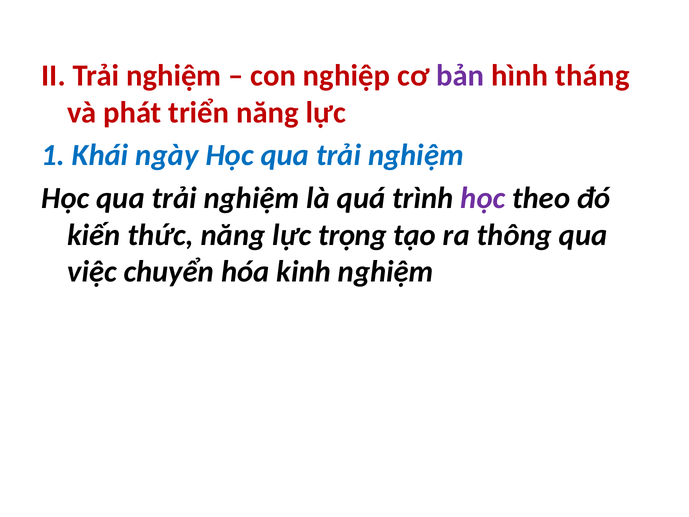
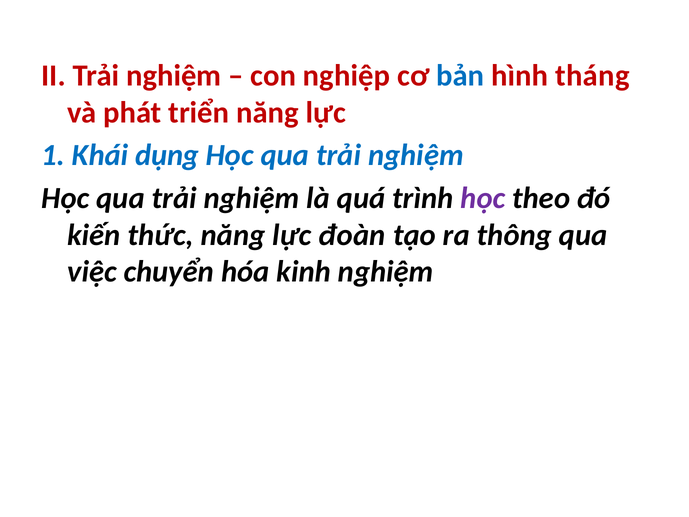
bản colour: purple -> blue (460, 76)
ngày: ngày -> dụng (167, 155)
trọng: trọng -> đoàn (352, 235)
